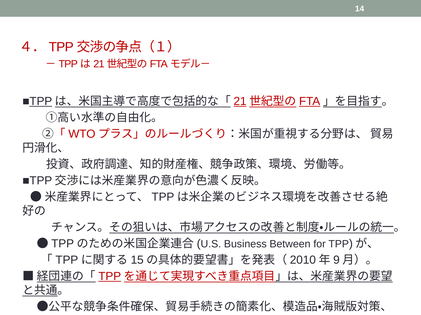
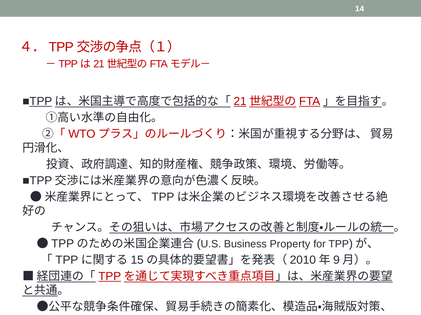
Between: Between -> Property (290, 245)
